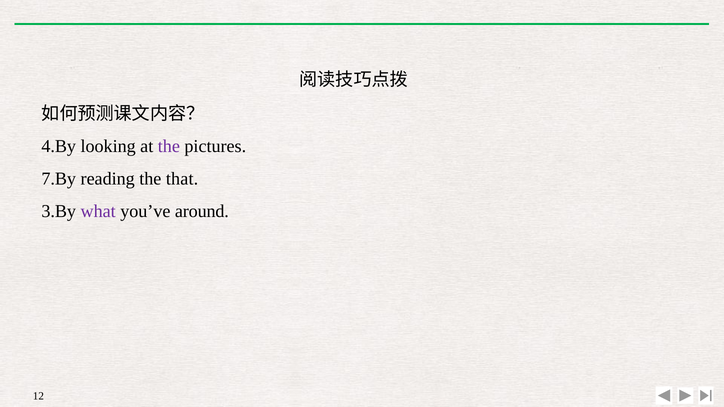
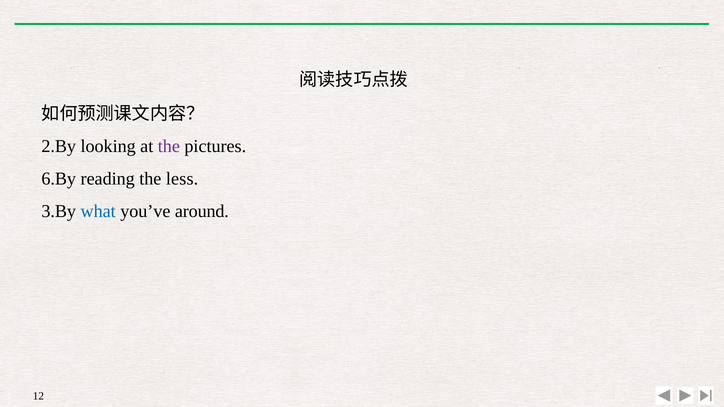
4.By: 4.By -> 2.By (59, 146)
7.By: 7.By -> 6.By (59, 179)
that: that -> less (182, 179)
what colour: purple -> blue (98, 212)
